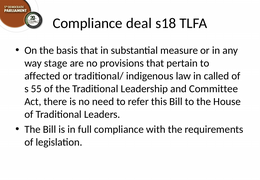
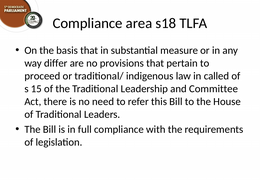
deal: deal -> area (139, 23)
stage: stage -> differ (56, 63)
affected: affected -> proceed (42, 76)
55: 55 -> 15 (36, 89)
